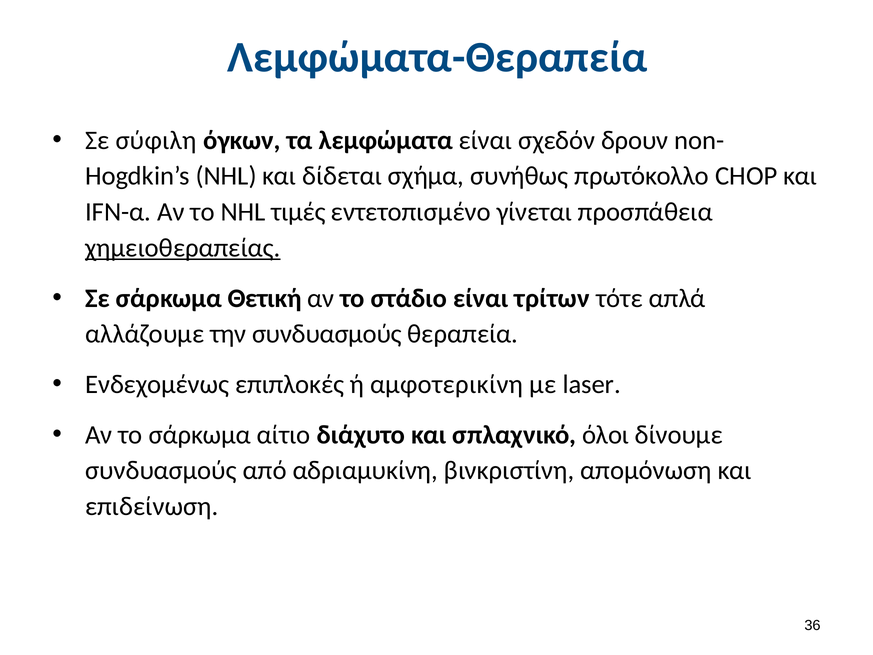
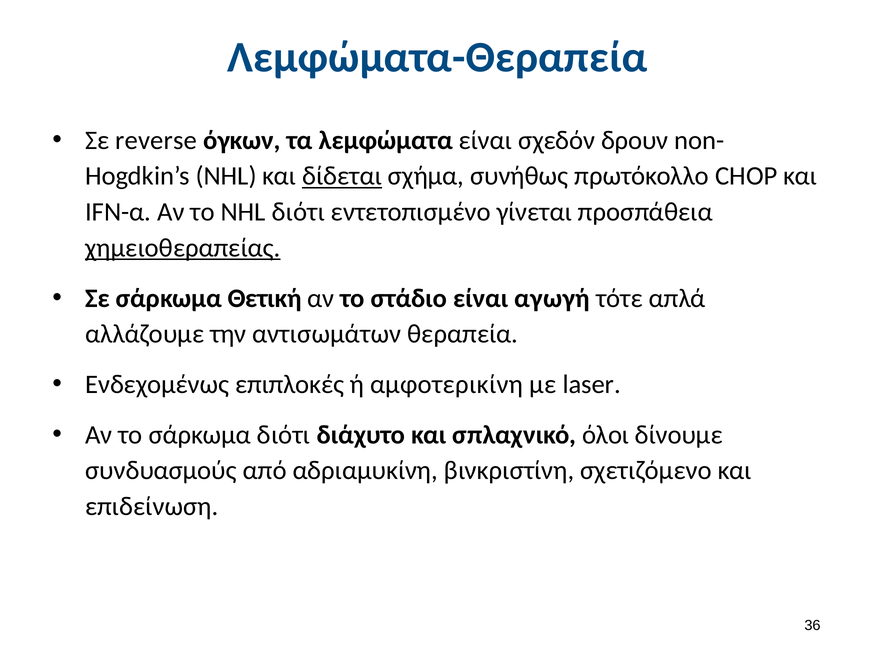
σύφιλη: σύφιλη -> reverse (156, 140)
δίδεται underline: none -> present (342, 176)
NHL τιμές: τιμές -> διότι (298, 212)
τρίτων: τρίτων -> αγωγή (552, 298)
την συνδυασμούς: συνδυασμούς -> αντισωμάτων (327, 334)
σάρκωμα αίτιο: αίτιο -> διότι (284, 435)
απομόνωση: απομόνωση -> σχετιζόμενο (646, 470)
